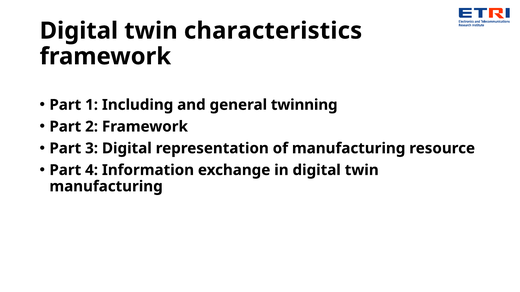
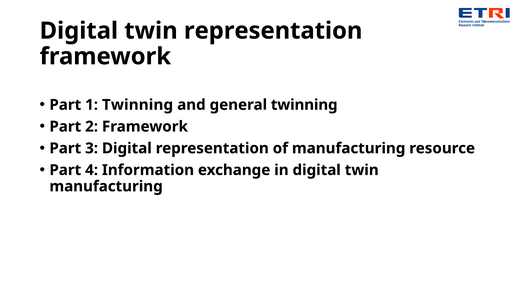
twin characteristics: characteristics -> representation (273, 31)
1 Including: Including -> Twinning (138, 105)
